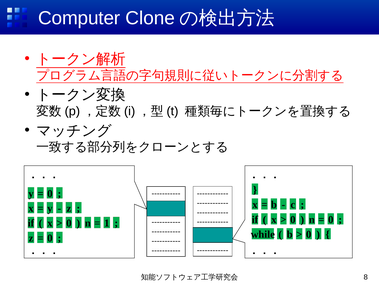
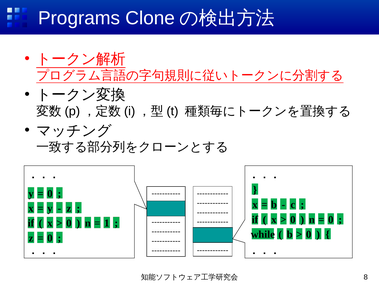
Computer: Computer -> Programs (79, 18)
